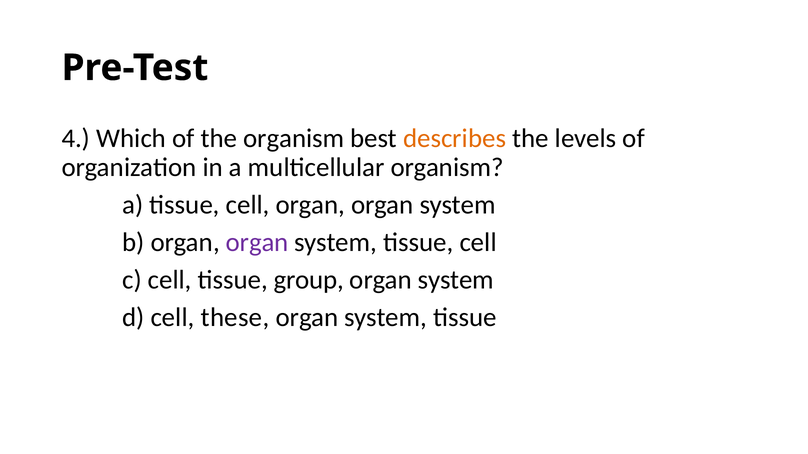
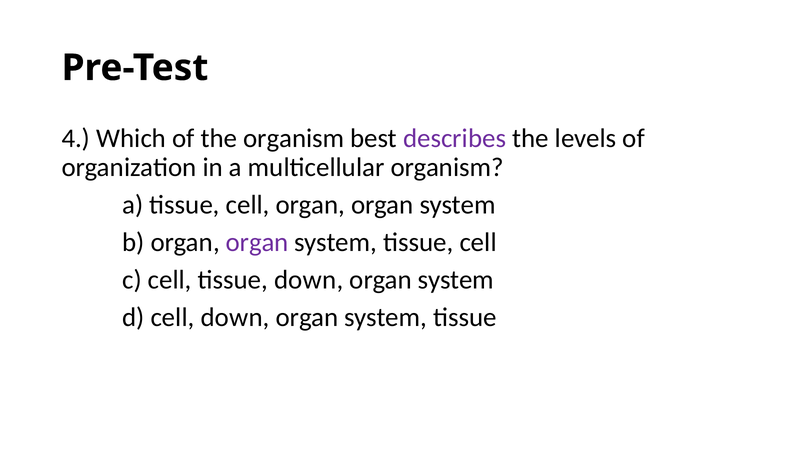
describes colour: orange -> purple (455, 138)
tissue group: group -> down (309, 280)
cell these: these -> down (235, 318)
